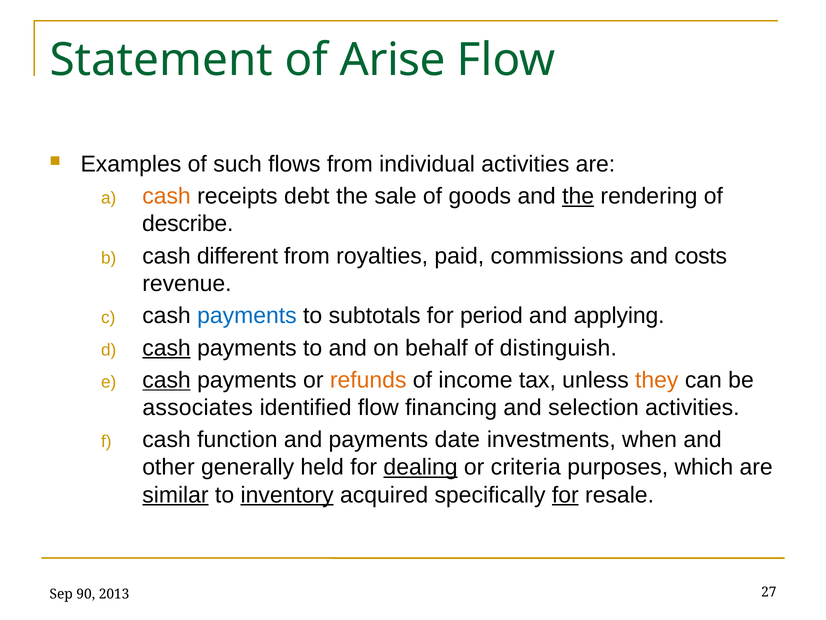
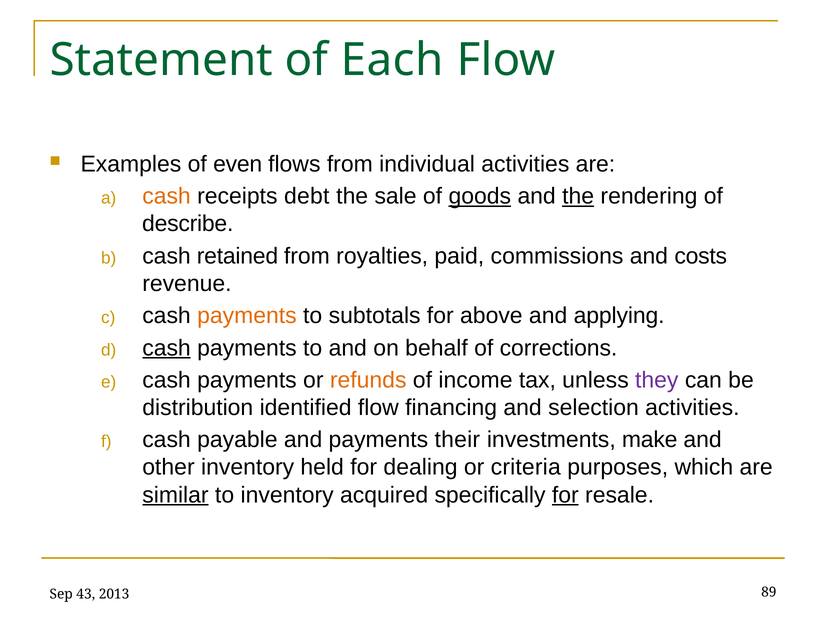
Arise: Arise -> Each (392, 60)
such: such -> even (238, 164)
goods underline: none -> present (480, 196)
different: different -> retained (237, 256)
payments colour: blue -> orange (247, 316)
period: period -> above (491, 316)
distinguish: distinguish -> corrections (558, 348)
cash underline: present -> none (167, 380)
they colour: orange -> purple (657, 380)
associates: associates -> distribution (198, 407)
function: function -> payable (237, 439)
date: date -> their (457, 439)
when: when -> make (650, 439)
other generally: generally -> inventory (248, 467)
dealing underline: present -> none (421, 467)
inventory underline: present -> none (287, 495)
90: 90 -> 43 (86, 594)
27: 27 -> 89 (769, 592)
